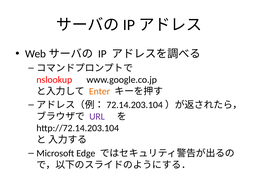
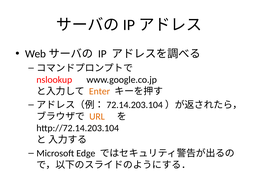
URL colour: purple -> orange (97, 117)
